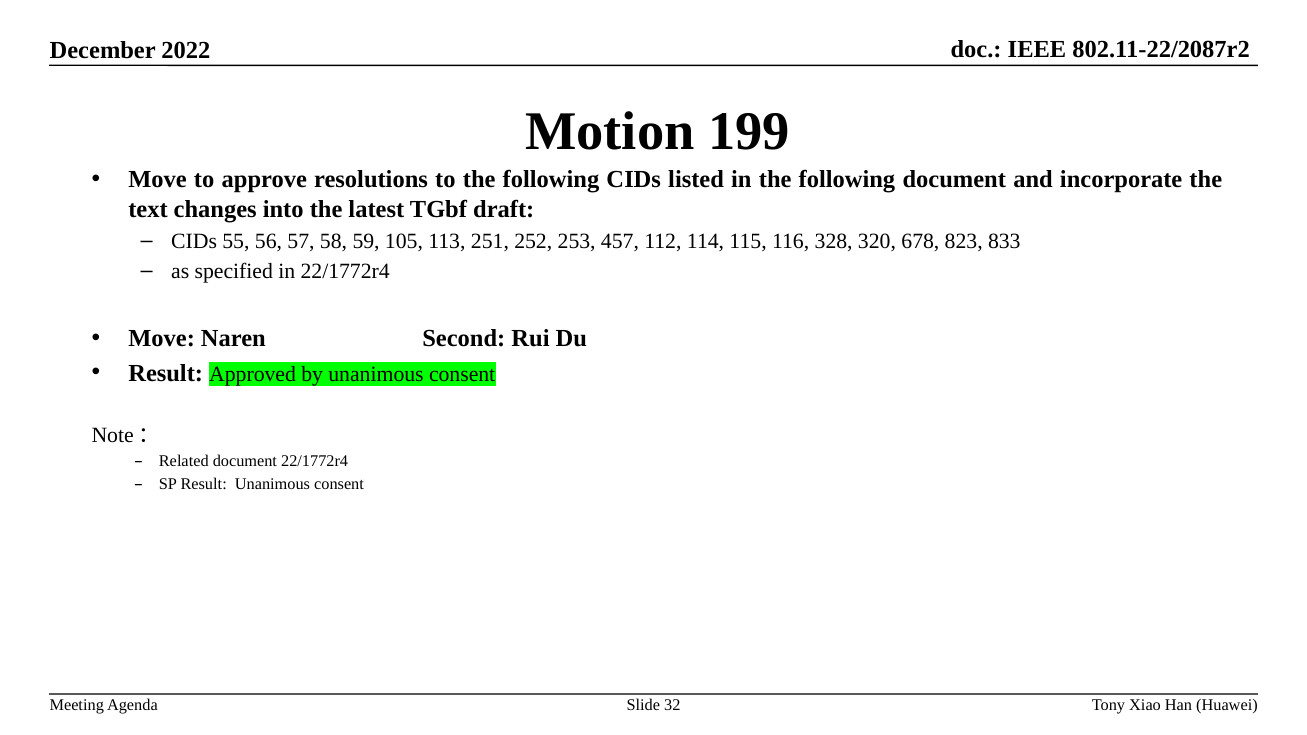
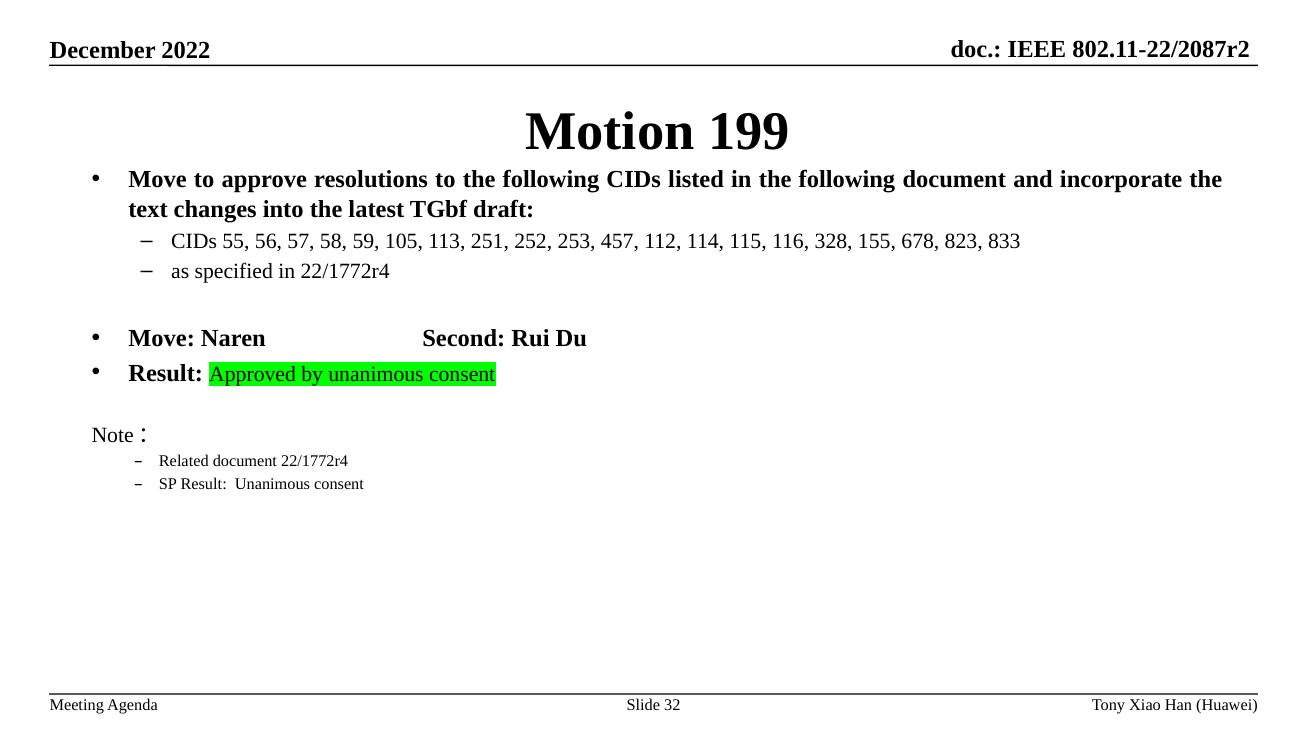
320: 320 -> 155 (877, 241)
